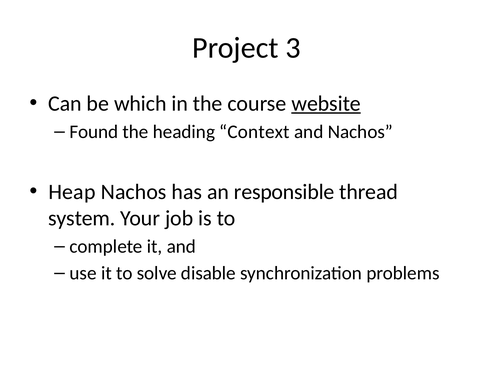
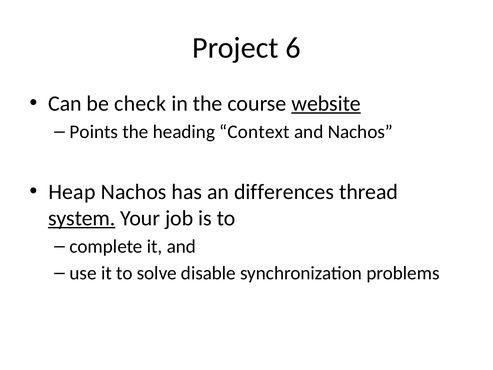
3: 3 -> 6 (293, 48)
which: which -> check (140, 103)
Found: Found -> Points (94, 132)
responsible: responsible -> differences (284, 192)
system underline: none -> present (82, 218)
